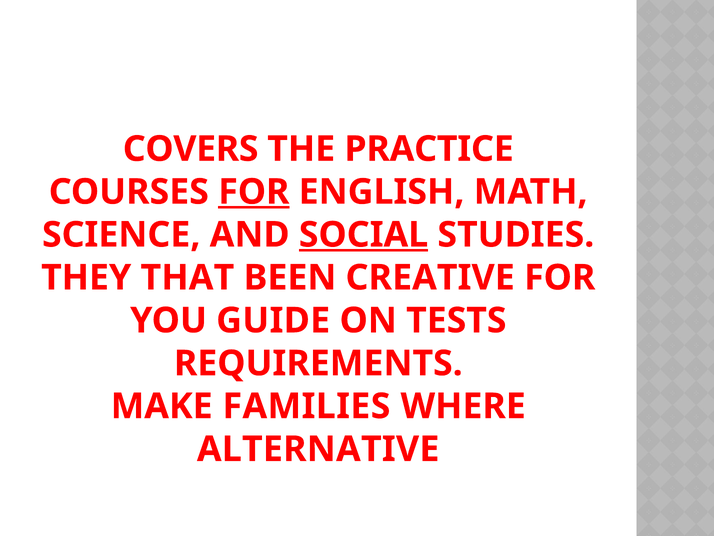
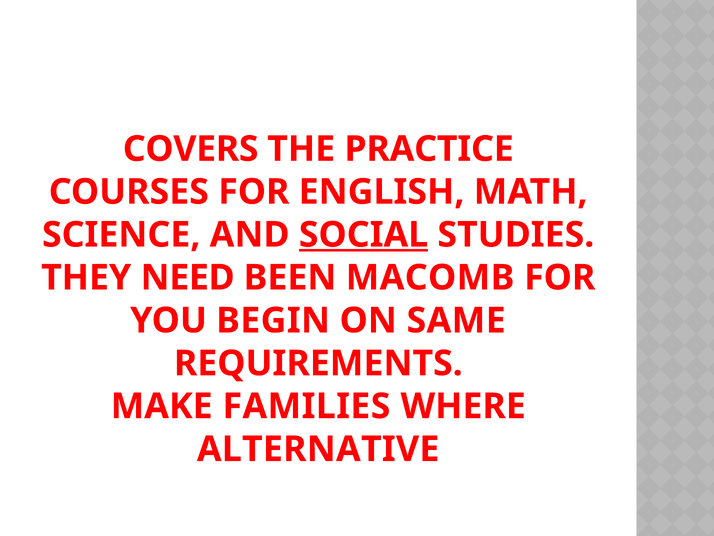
FOR underline: present -> none (254, 192)
THAT: THAT -> NEED (188, 277)
CREATIVE: CREATIVE -> MACOMB (430, 277)
GUIDE: GUIDE -> BEGIN (273, 320)
TESTS: TESTS -> SAME (456, 320)
